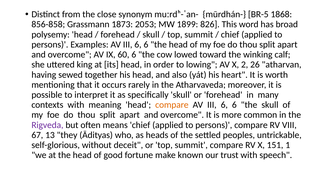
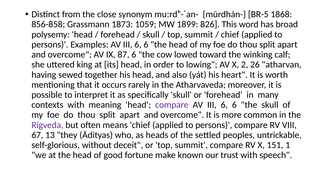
2053: 2053 -> 1059 (146, 24)
60: 60 -> 87 (123, 55)
compare colour: orange -> purple (172, 105)
